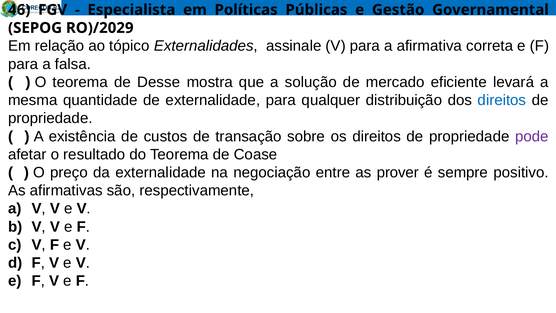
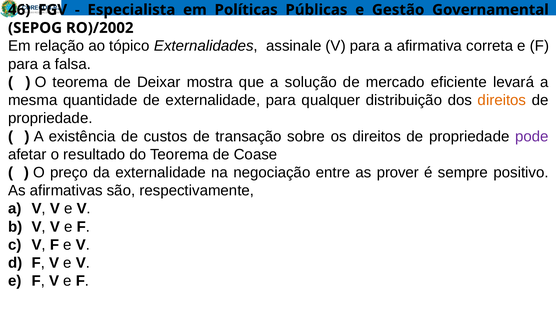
RO)/2029: RO)/2029 -> RO)/2002 (100, 28)
Desse: Desse -> Deixar (159, 82)
direitos colour: blue -> orange (502, 100)
